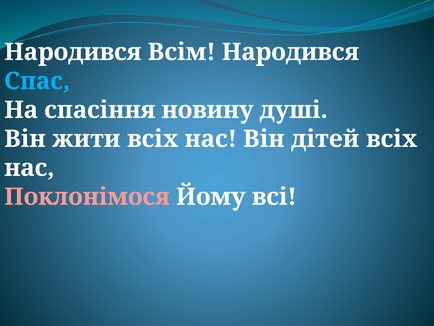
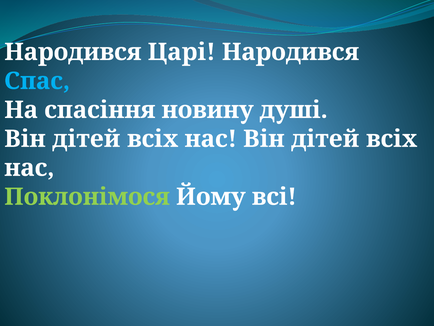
Всім: Всім -> Царі (182, 52)
жити: жити -> дітей (86, 139)
Поклонімося colour: pink -> light green (87, 197)
